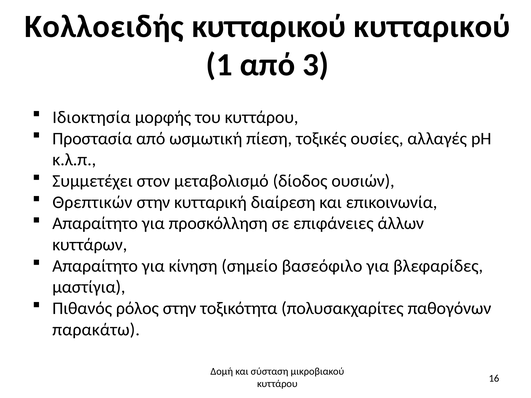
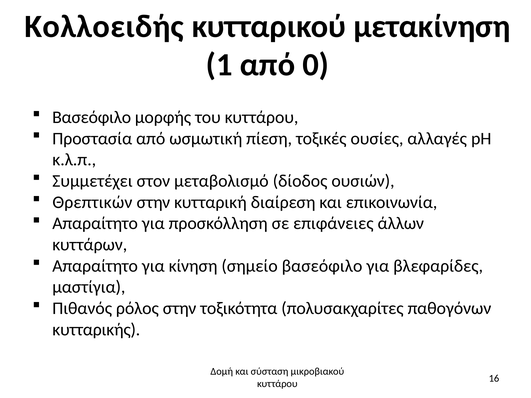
κυτταρικού κυτταρικού: κυτταρικού -> μετακίνηση (432, 27)
3: 3 -> 0 (316, 65)
Ιδιοκτησία: Ιδιοκτησία -> Βασεόφιλο (92, 117)
παρακάτω: παρακάτω -> κυτταρικής (96, 330)
